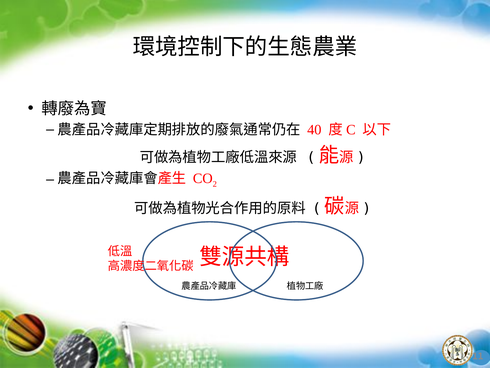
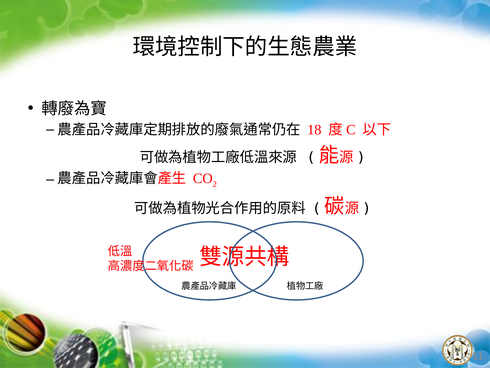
40: 40 -> 18 (314, 130)
